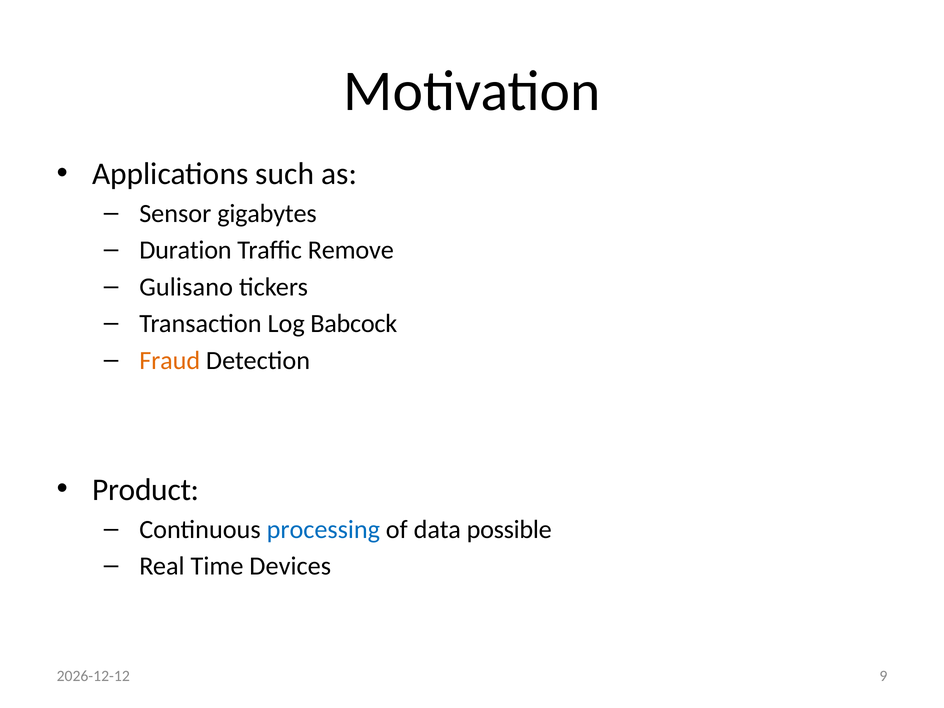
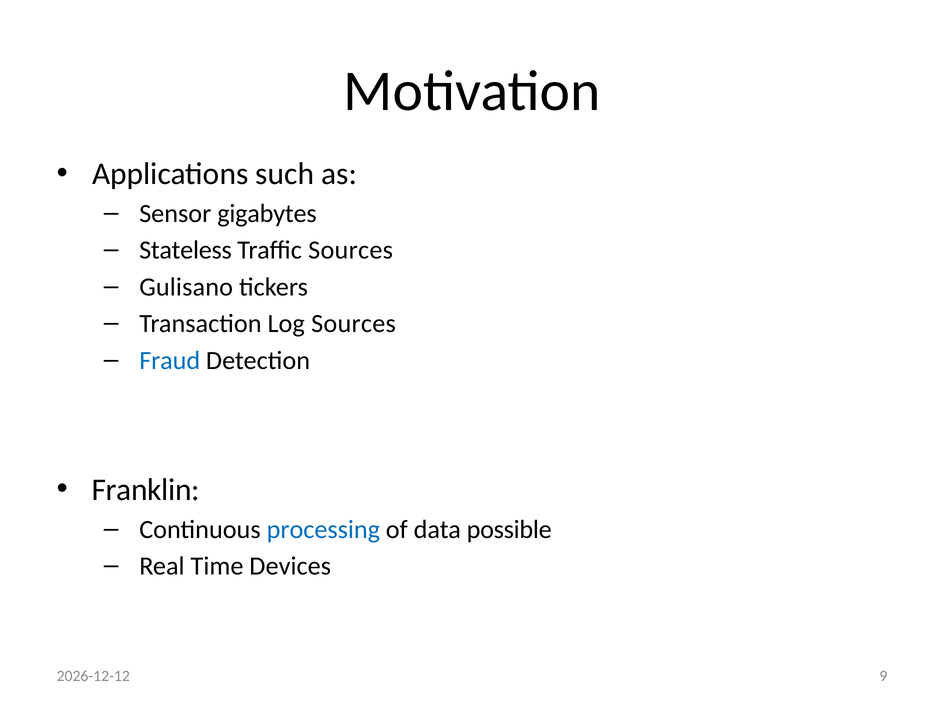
Duration: Duration -> Stateless (185, 250)
Traffic Remove: Remove -> Sources (351, 250)
Log Babcock: Babcock -> Sources (354, 324)
Fraud colour: orange -> blue (170, 361)
Product: Product -> Franklin (146, 490)
